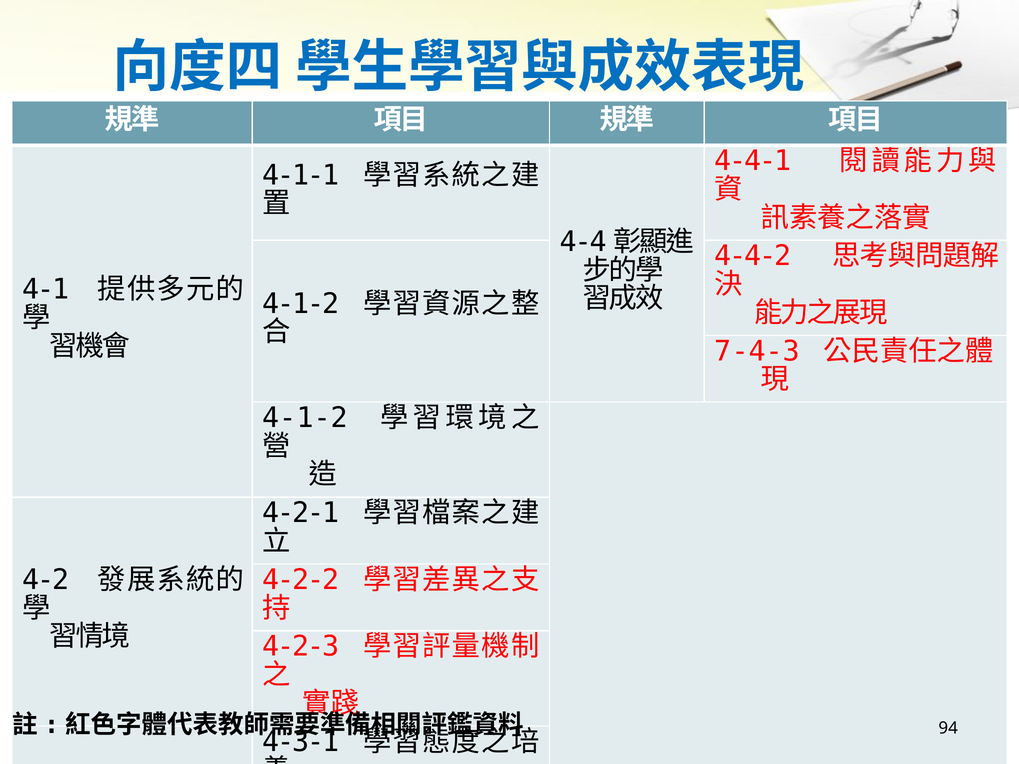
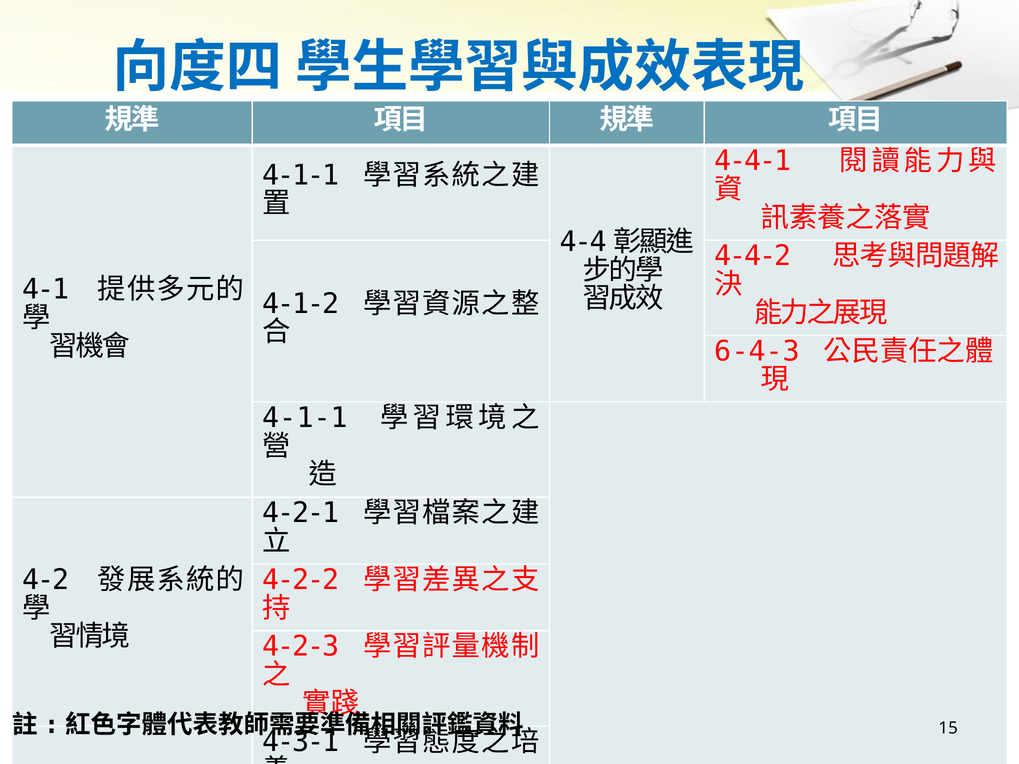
7-4-3: 7-4-3 -> 6-4-3 (757, 351)
4-1-2: 4-1-2 -> 4-1-1 (305, 418)
94: 94 -> 15 (948, 728)
